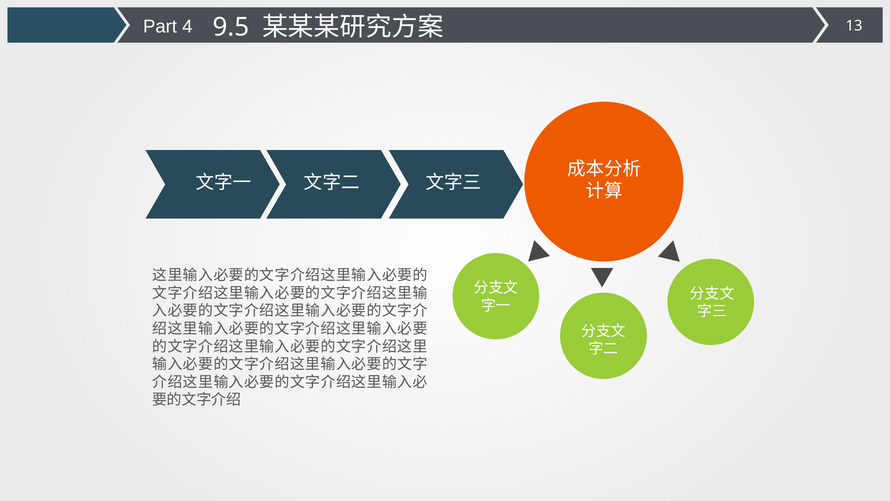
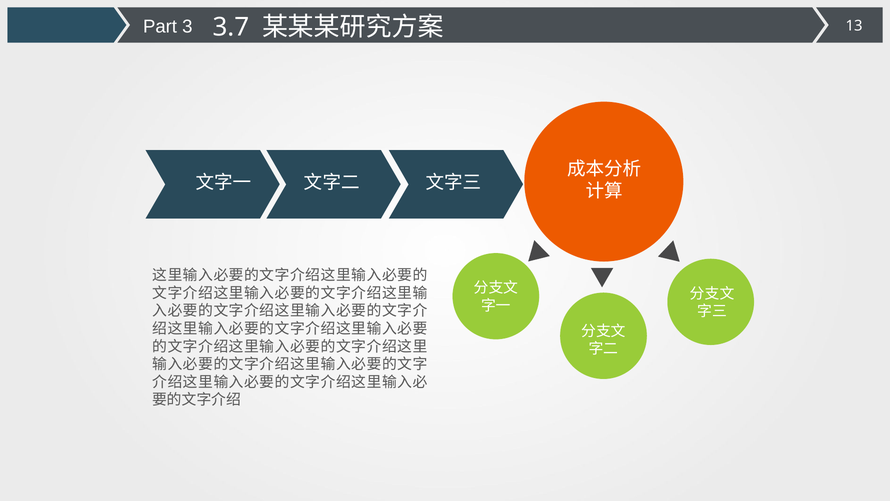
4: 4 -> 3 (187, 27)
9.5: 9.5 -> 3.7 (231, 27)
